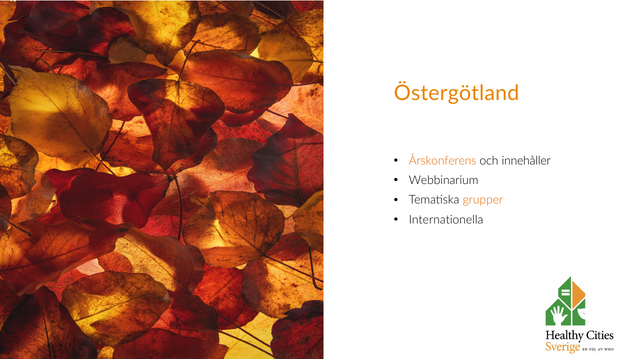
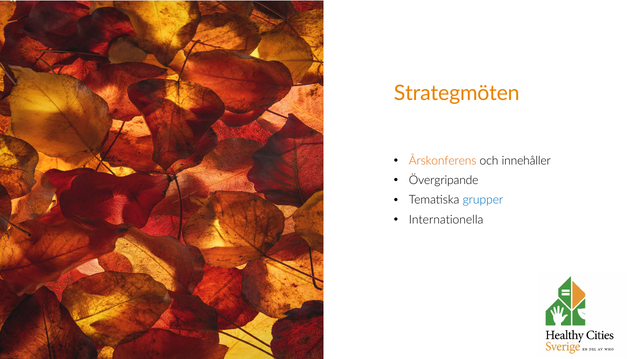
Östergötland: Östergötland -> Strategmöten (457, 93)
Webbinarium: Webbinarium -> Övergripande (444, 181)
grupper colour: orange -> blue (483, 200)
